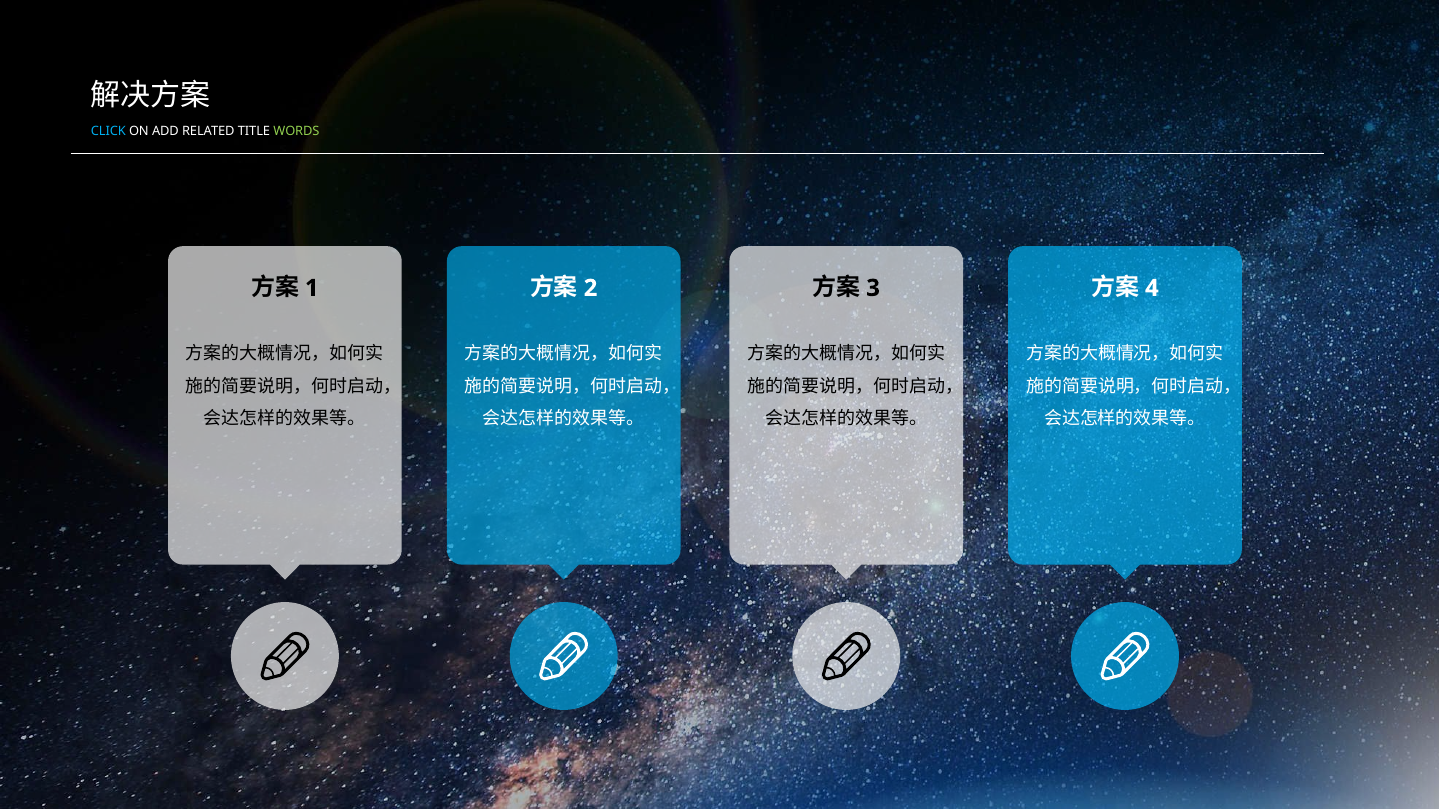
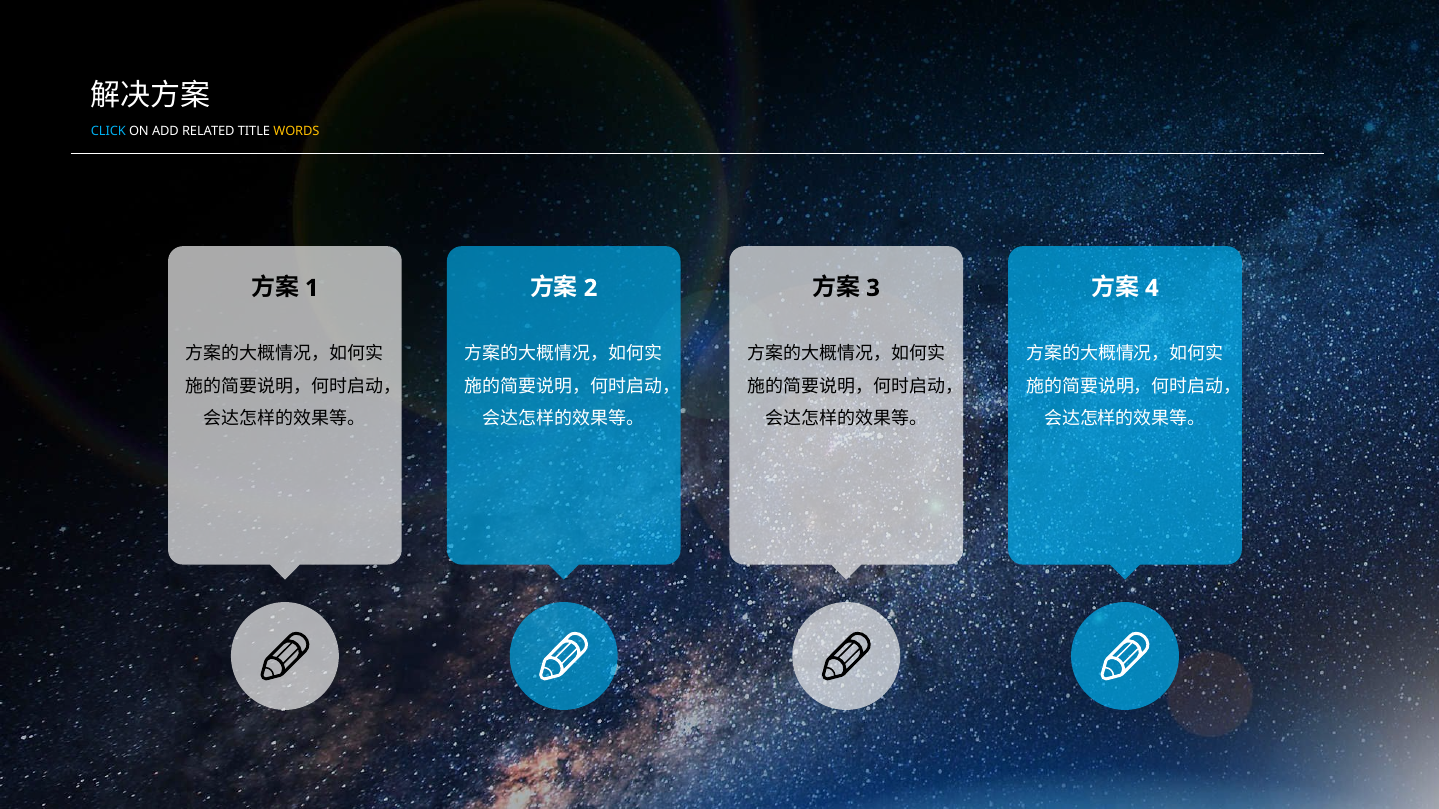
WORDS colour: light green -> yellow (296, 132)
